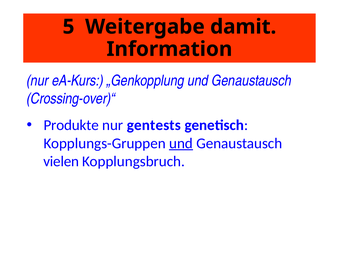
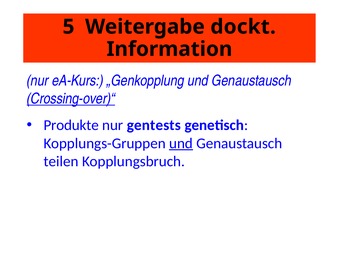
damit: damit -> dockt (243, 27)
Crossing-over)“ underline: none -> present (71, 99)
vielen: vielen -> teilen (61, 162)
